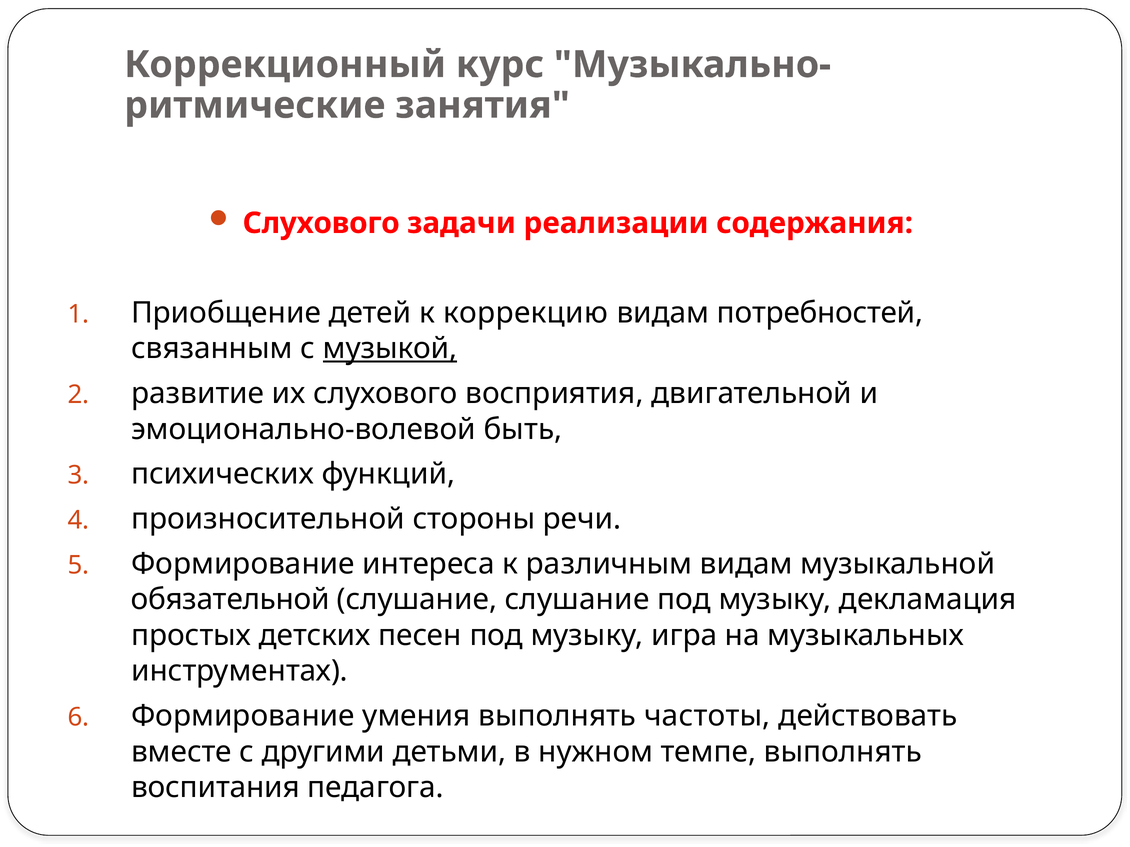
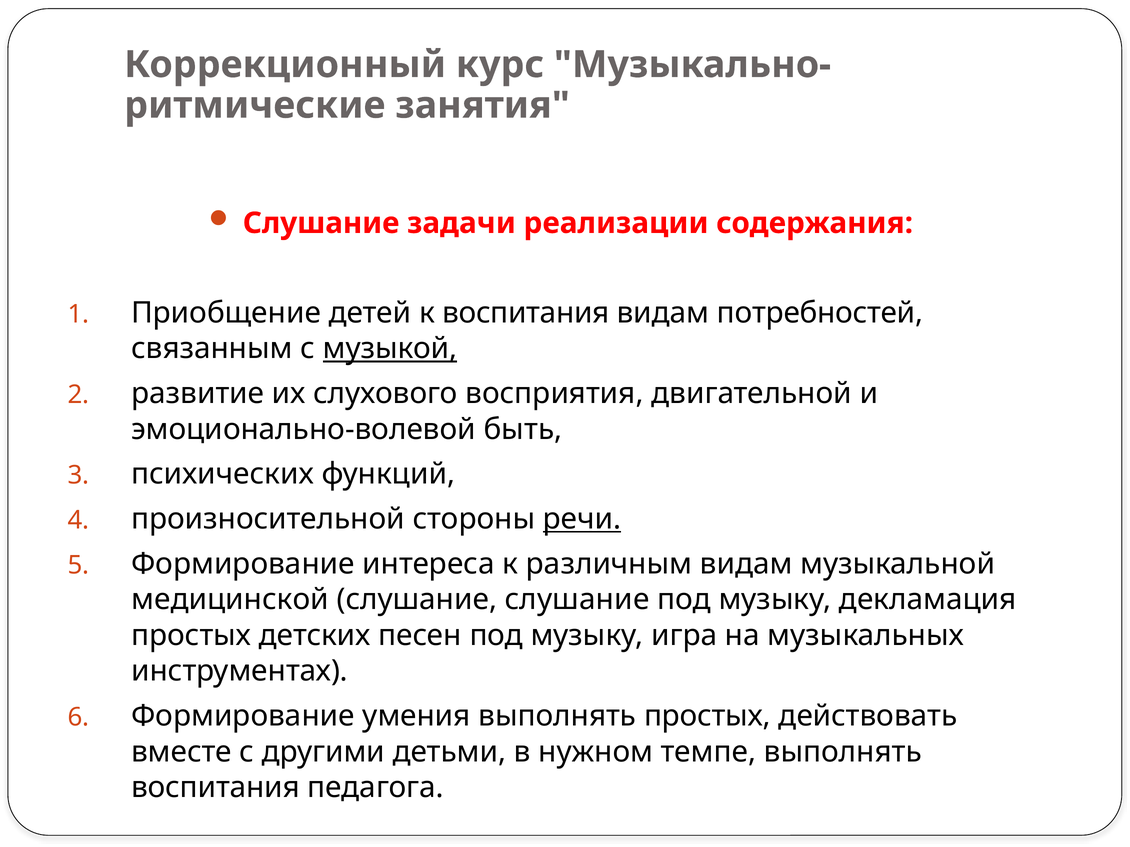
Слухового: Слухового -> Слушание (321, 223)
к коррекцию: коррекцию -> воспитания (526, 313)
речи underline: none -> present (582, 519)
обязательной: обязательной -> медицинской (230, 600)
выполнять частоты: частоты -> простых (707, 716)
